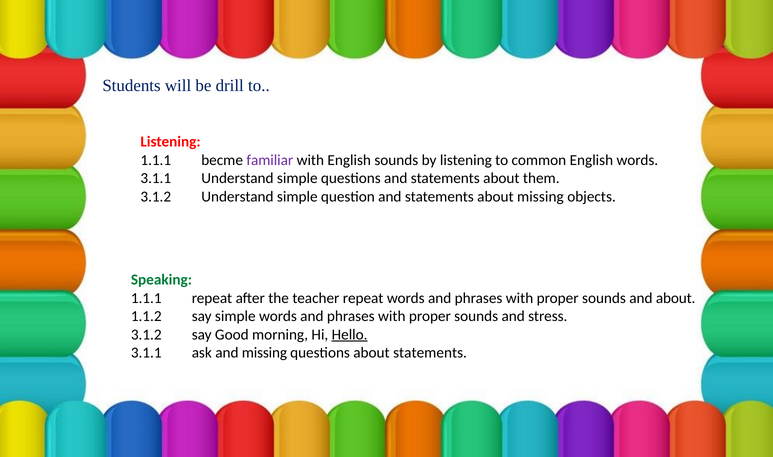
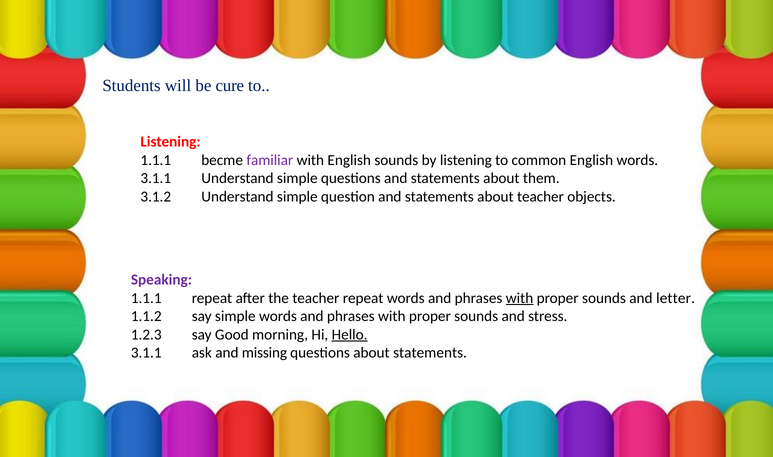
drill: drill -> cure (230, 86)
about missing: missing -> teacher (540, 196)
Speaking colour: green -> purple (161, 279)
with underline: none -> present (520, 298)
and about: about -> letter (676, 298)
3.1.2: 3.1.2 -> 1.2.3 (146, 334)
